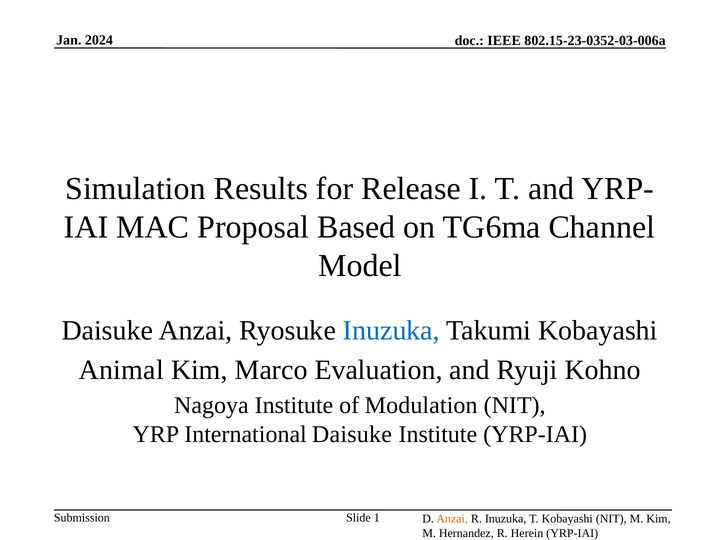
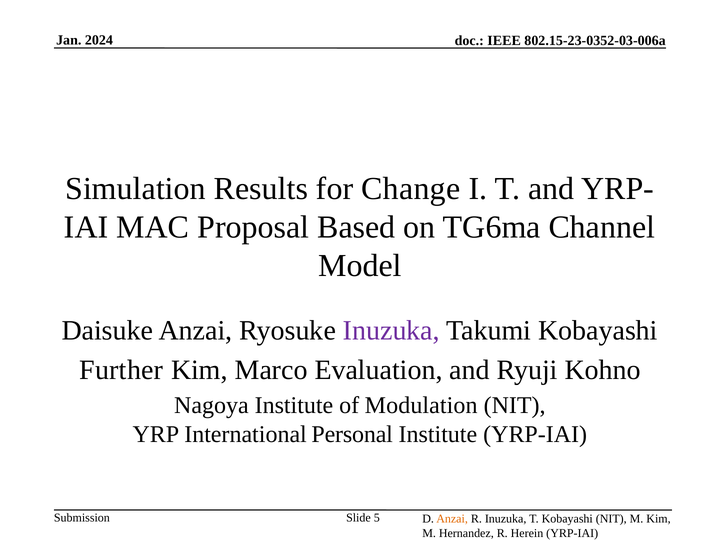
Release: Release -> Change (411, 189)
Inuzuka colour: blue -> purple (391, 331)
Animal: Animal -> Further (121, 370)
International Daisuke: Daisuke -> Personal (352, 434)
1: 1 -> 5 (377, 518)
